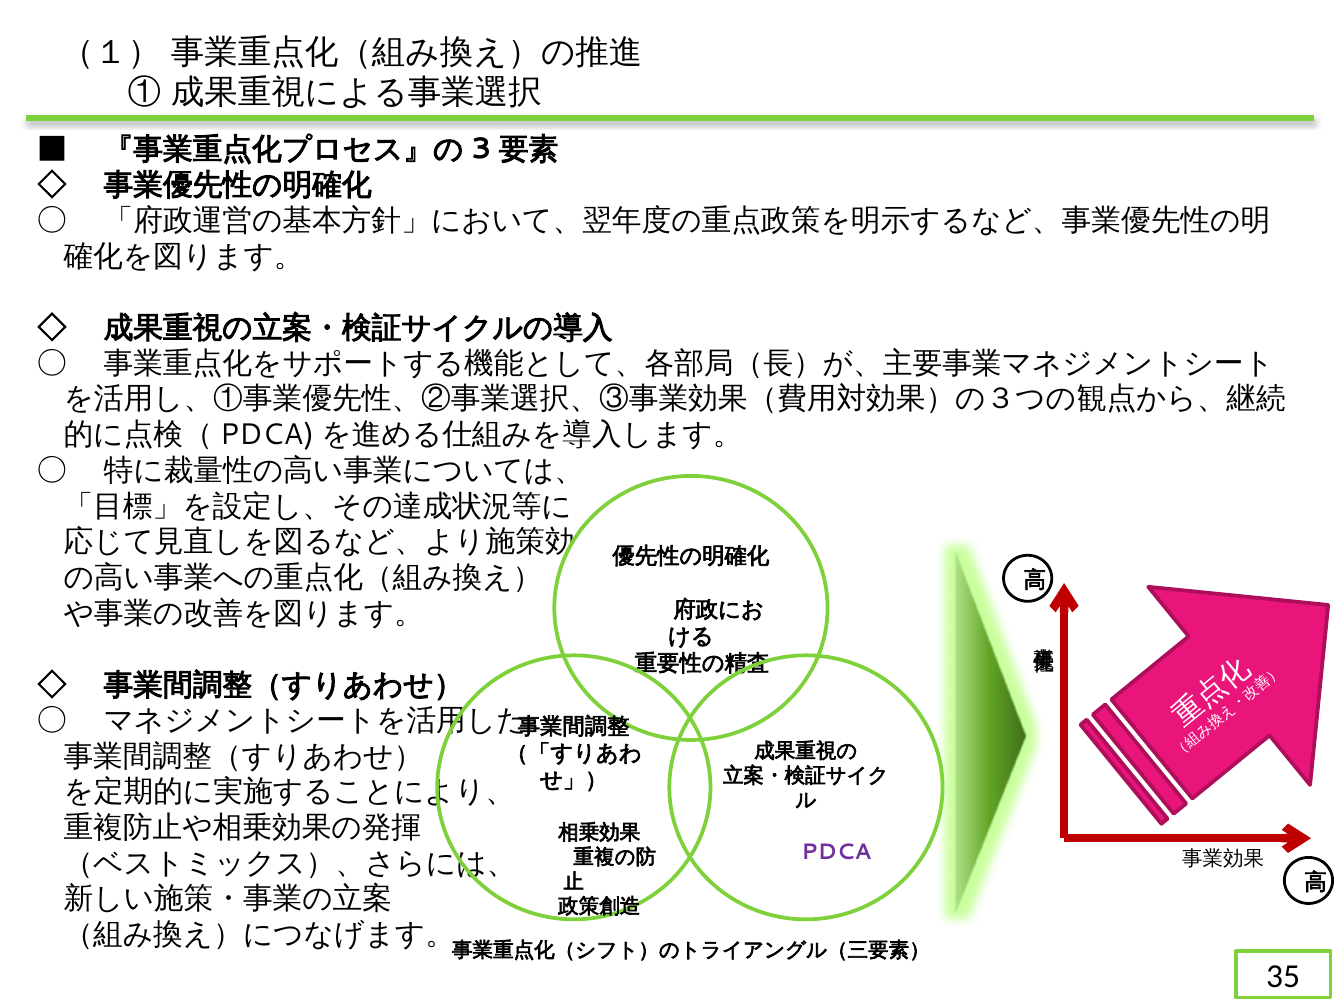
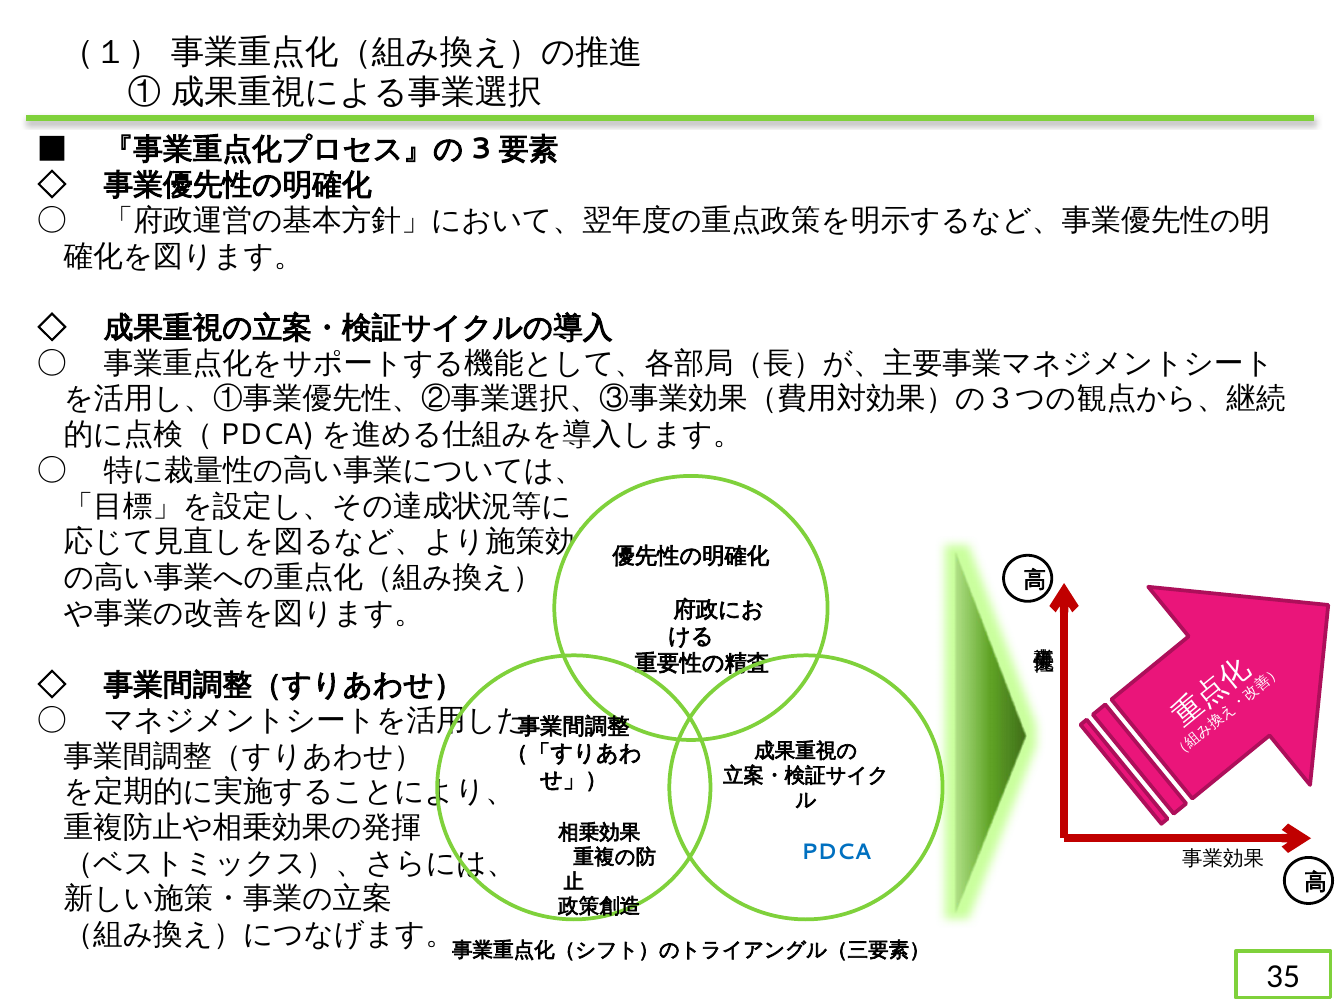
PDCA colour: purple -> blue (836, 853)
